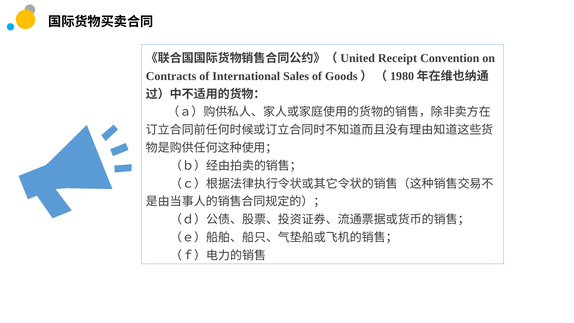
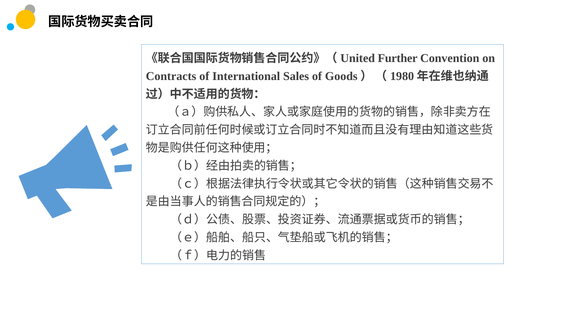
Receipt: Receipt -> Further (398, 58)
